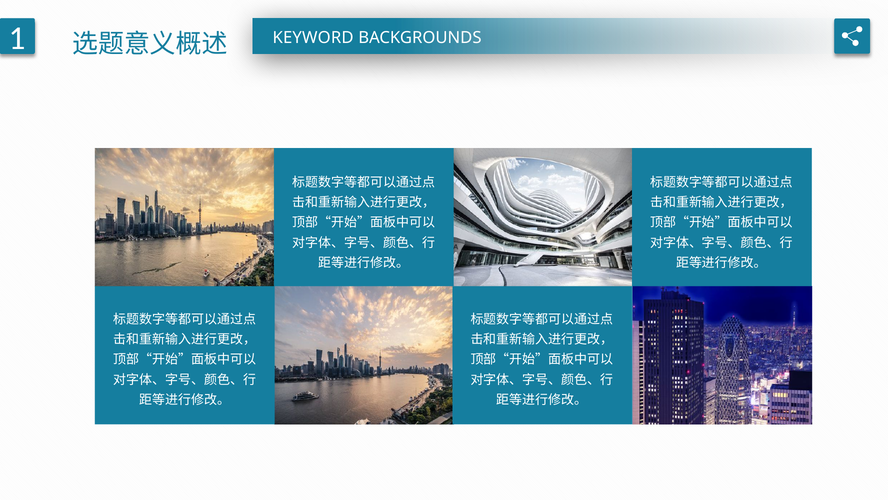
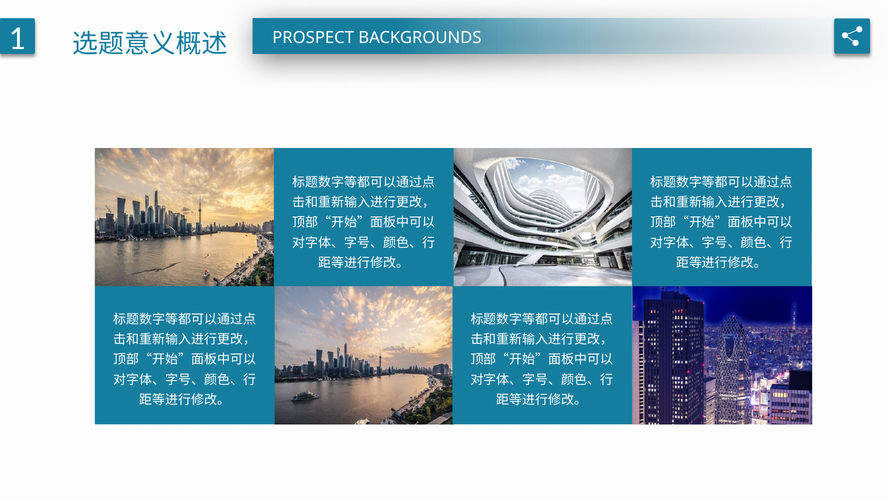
KEYWORD: KEYWORD -> PROSPECT (313, 38)
